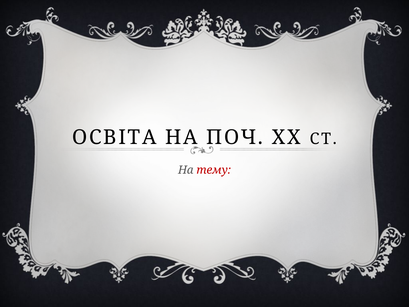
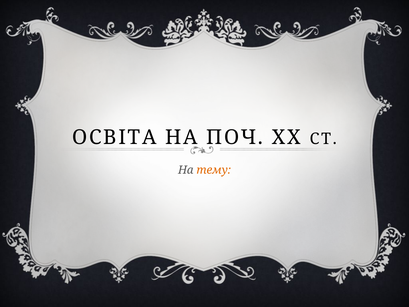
тему colour: red -> orange (214, 170)
